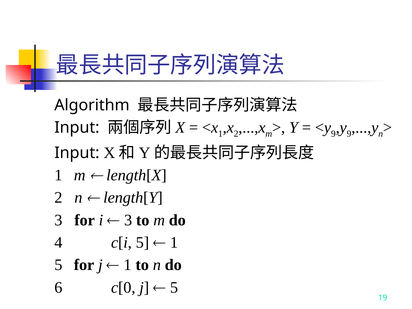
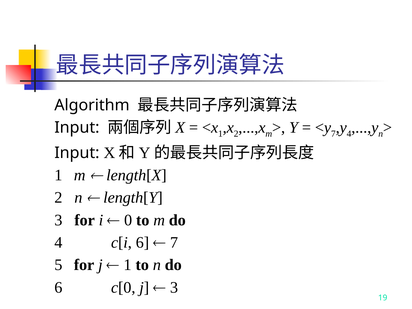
9: 9 -> 7 (333, 134)
9: 9 -> 4 (349, 134)
3: 3 -> 0 (128, 220)
c[i 5: 5 -> 6 (142, 243)
1: 1 -> 7 (174, 243)
5: 5 -> 3 (174, 287)
